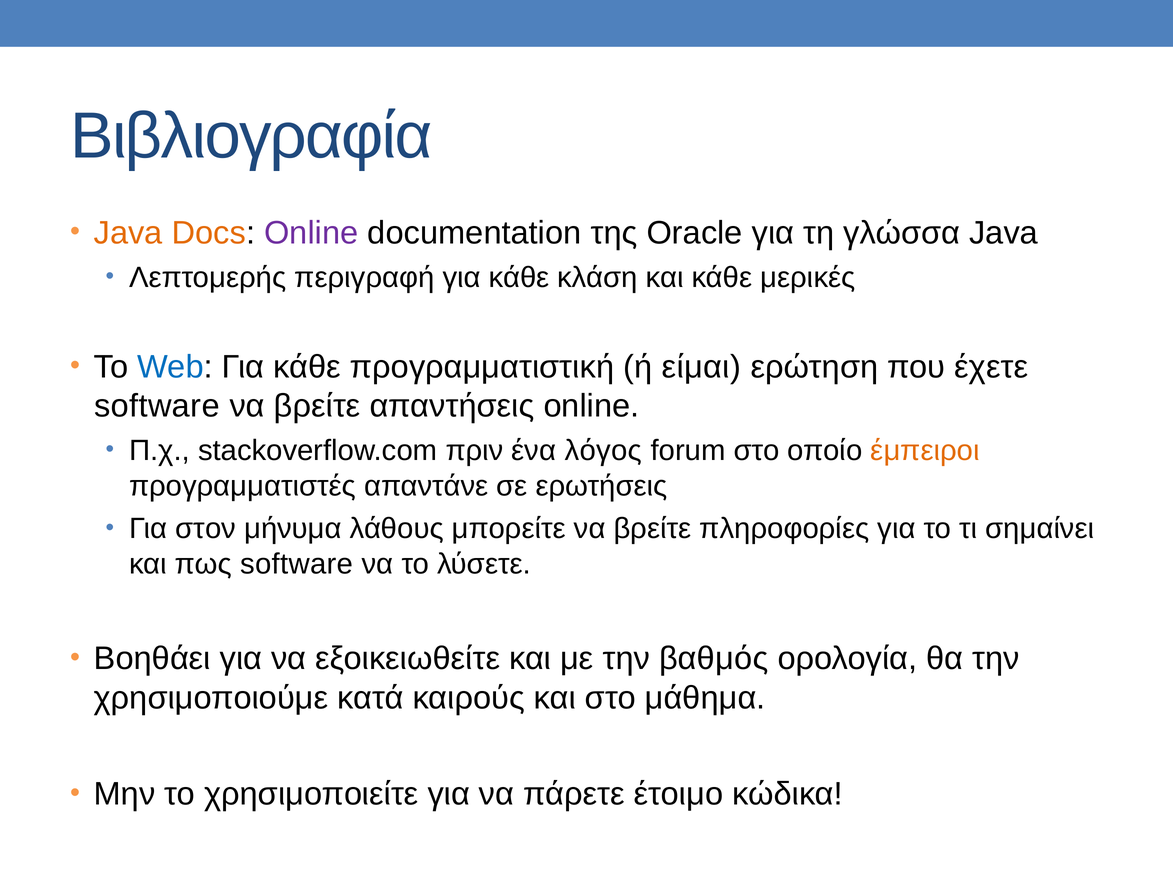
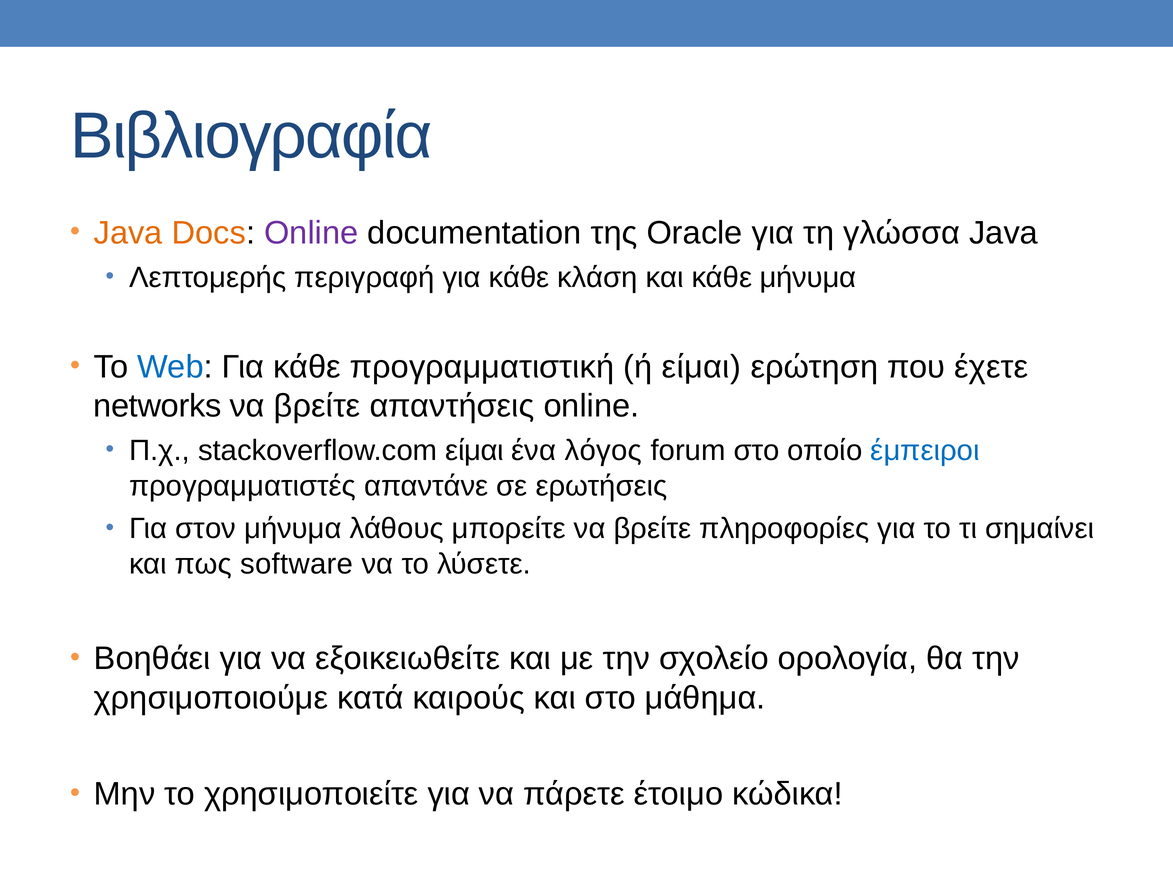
κάθε μερικές: μερικές -> μήνυμα (808, 278)
software: software -> networks (157, 406)
stackoverflow.com πριν: πριν -> είμαι (475, 451)
έμπειροι colour: orange -> blue (925, 451)
βαθμός: βαθμός -> σχολείο (714, 659)
